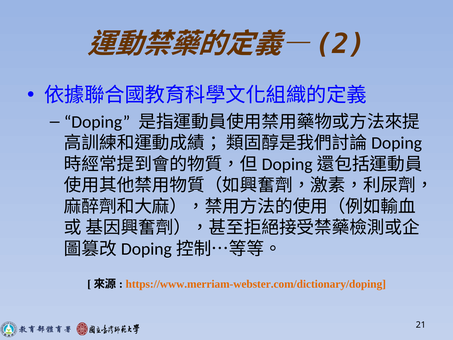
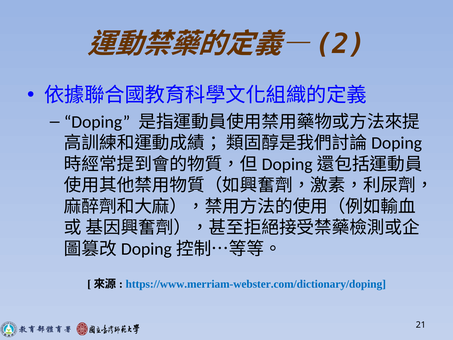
https://www.merriam-webster.com/dictionary/doping colour: orange -> blue (256, 284)
